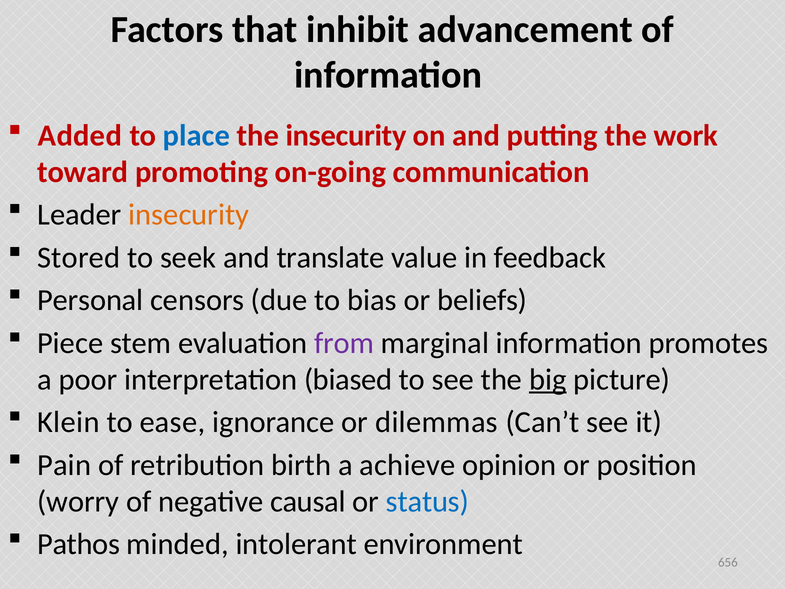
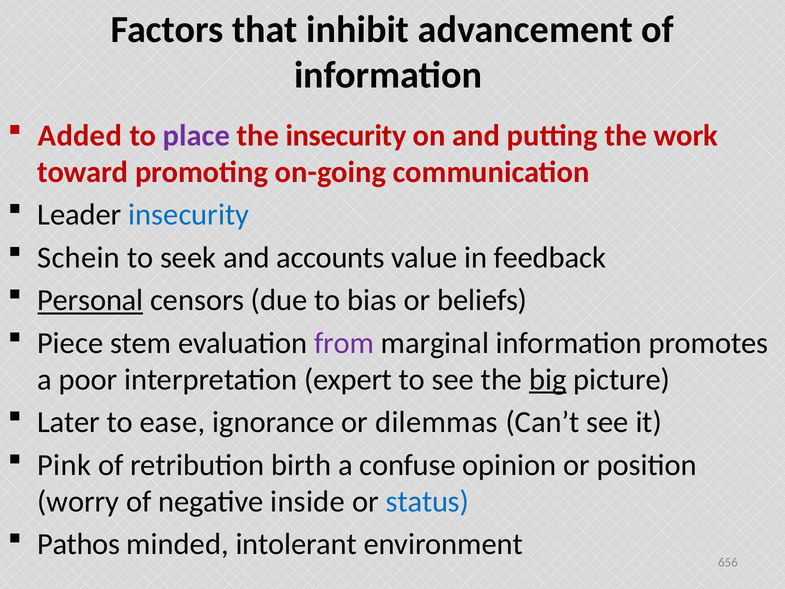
place colour: blue -> purple (196, 136)
insecurity colour: orange -> blue (189, 215)
Stored: Stored -> Schein (79, 257)
translate: translate -> accounts (331, 257)
Personal underline: none -> present (90, 300)
biased: biased -> expert (348, 379)
Klein: Klein -> Later (69, 422)
Pain: Pain -> Pink (64, 465)
achieve: achieve -> confuse (408, 465)
causal: causal -> inside (308, 501)
